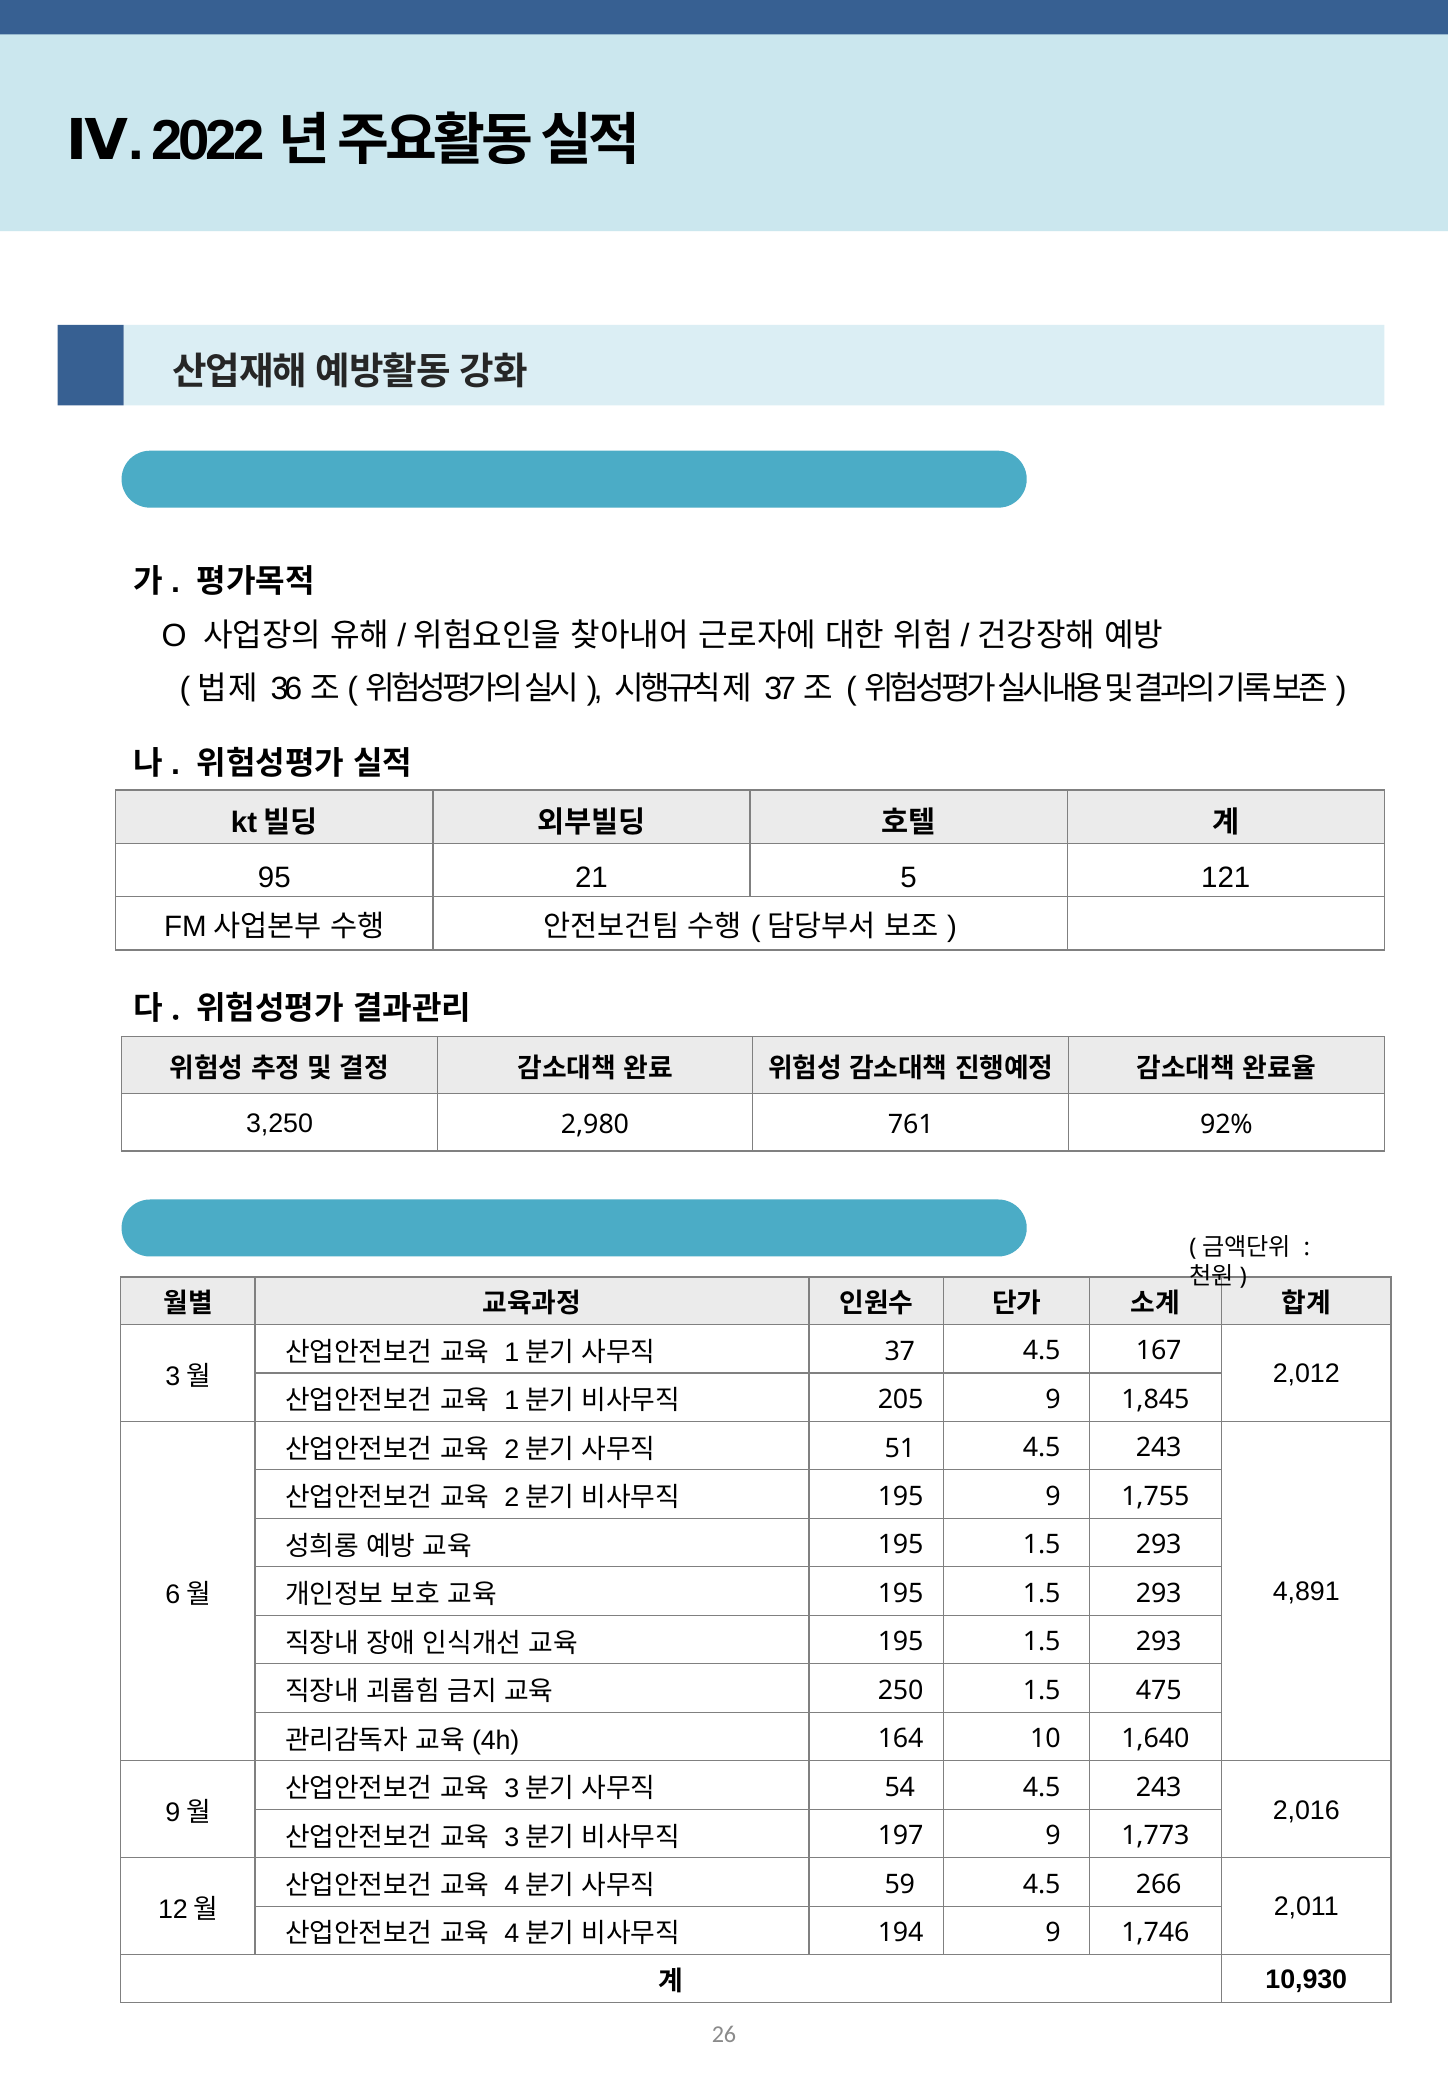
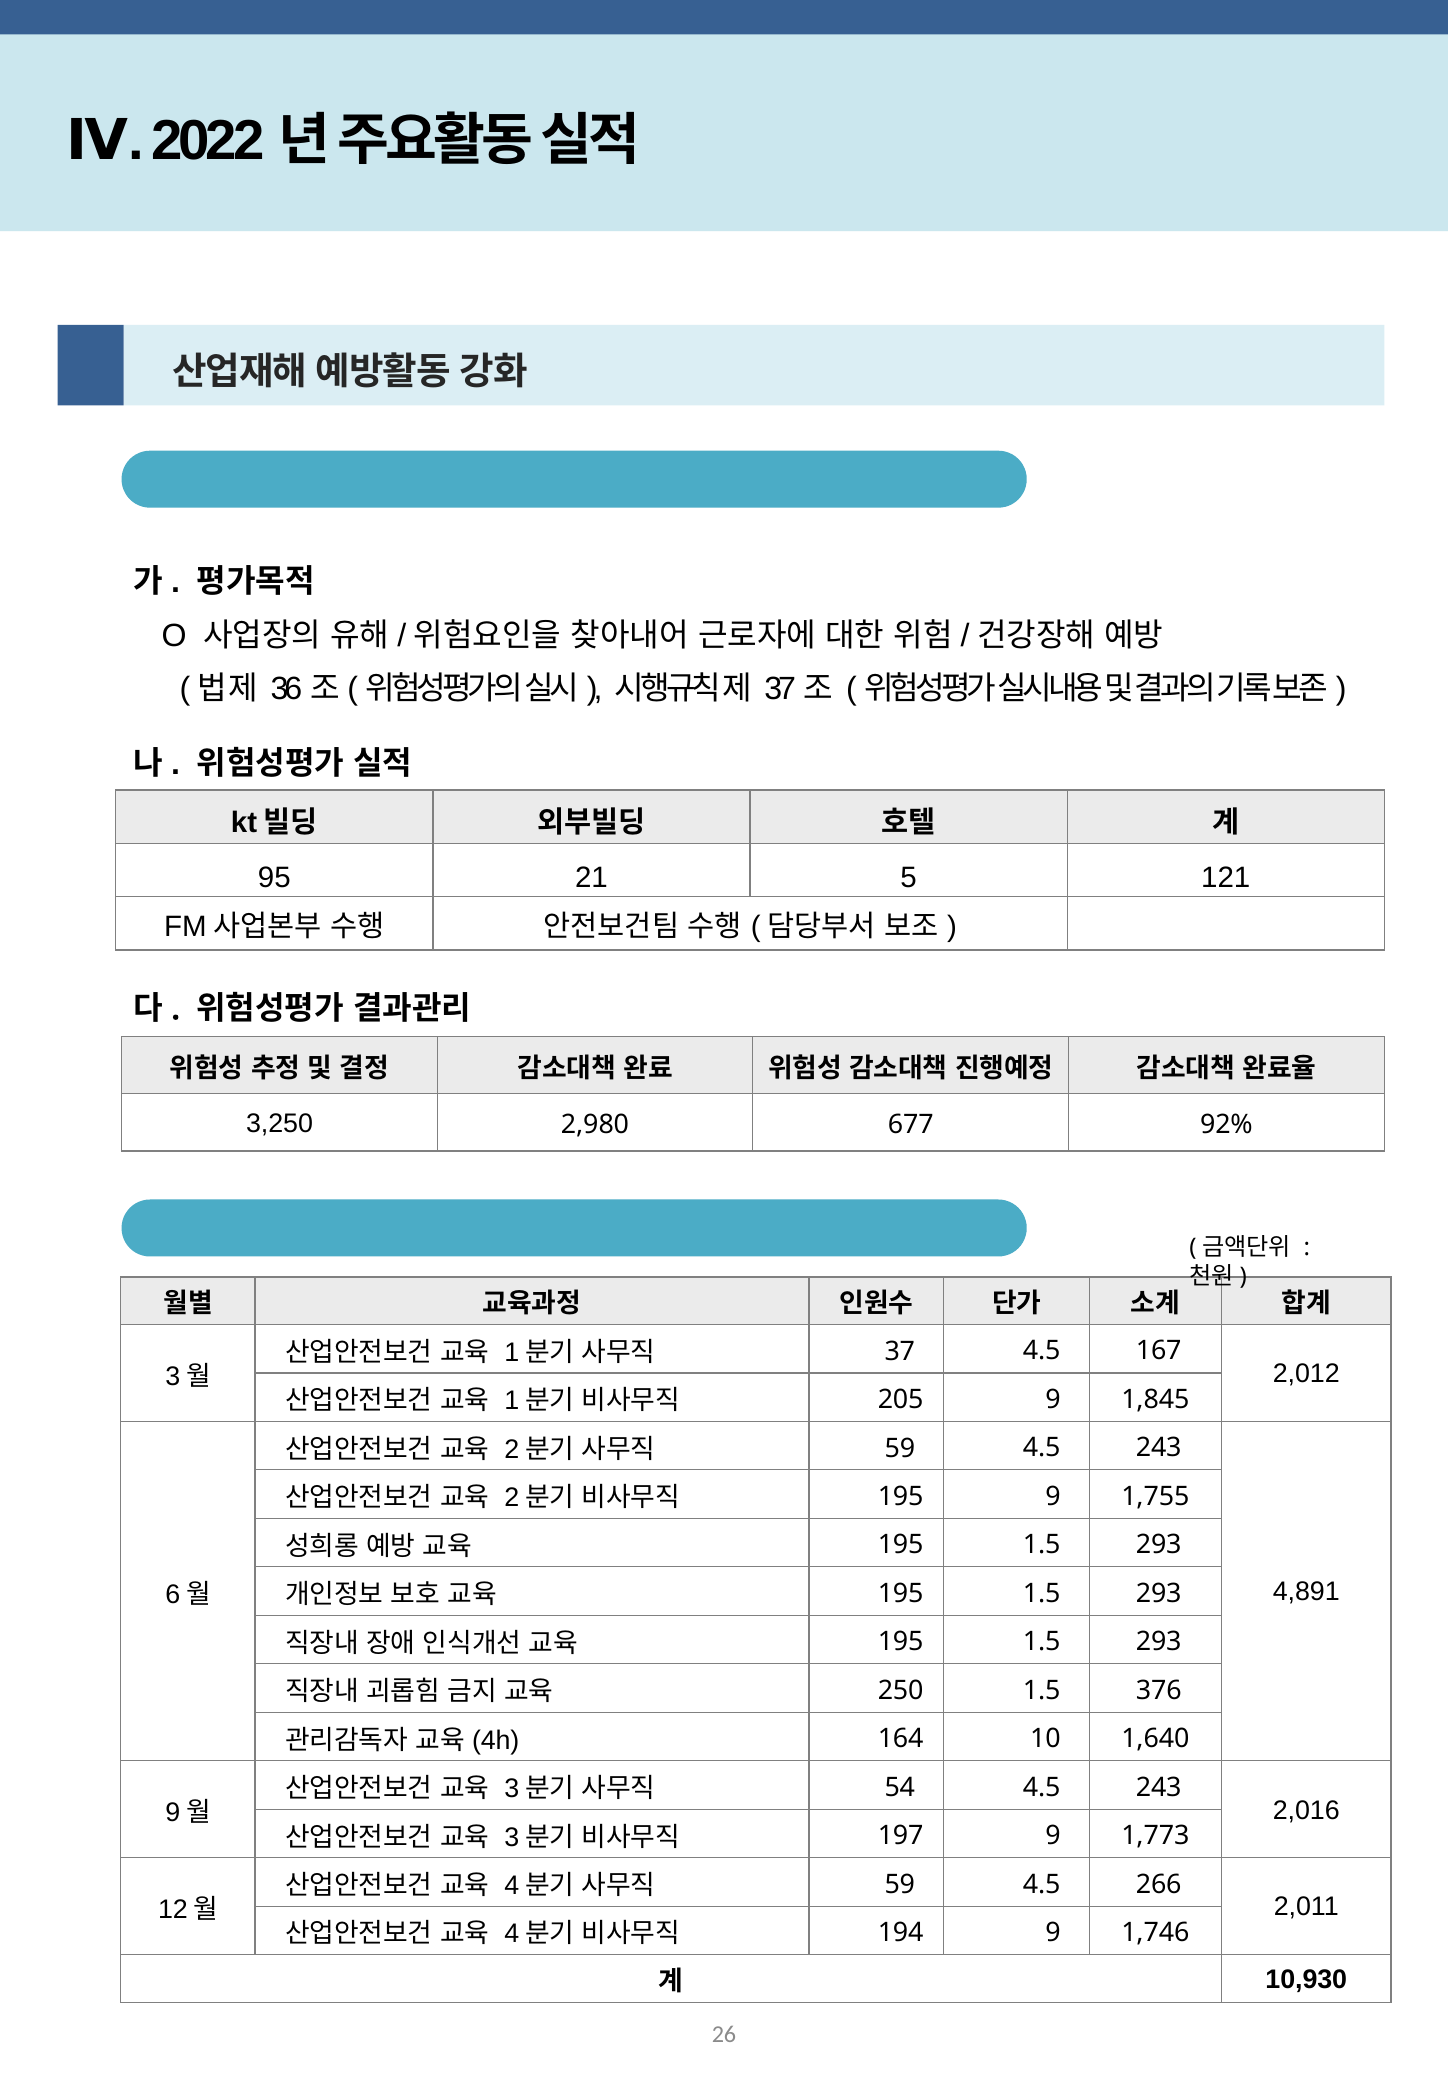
761: 761 -> 677 (911, 1125)
51: 51 -> 59 (900, 1449)
475: 475 -> 376 (1159, 1691)
